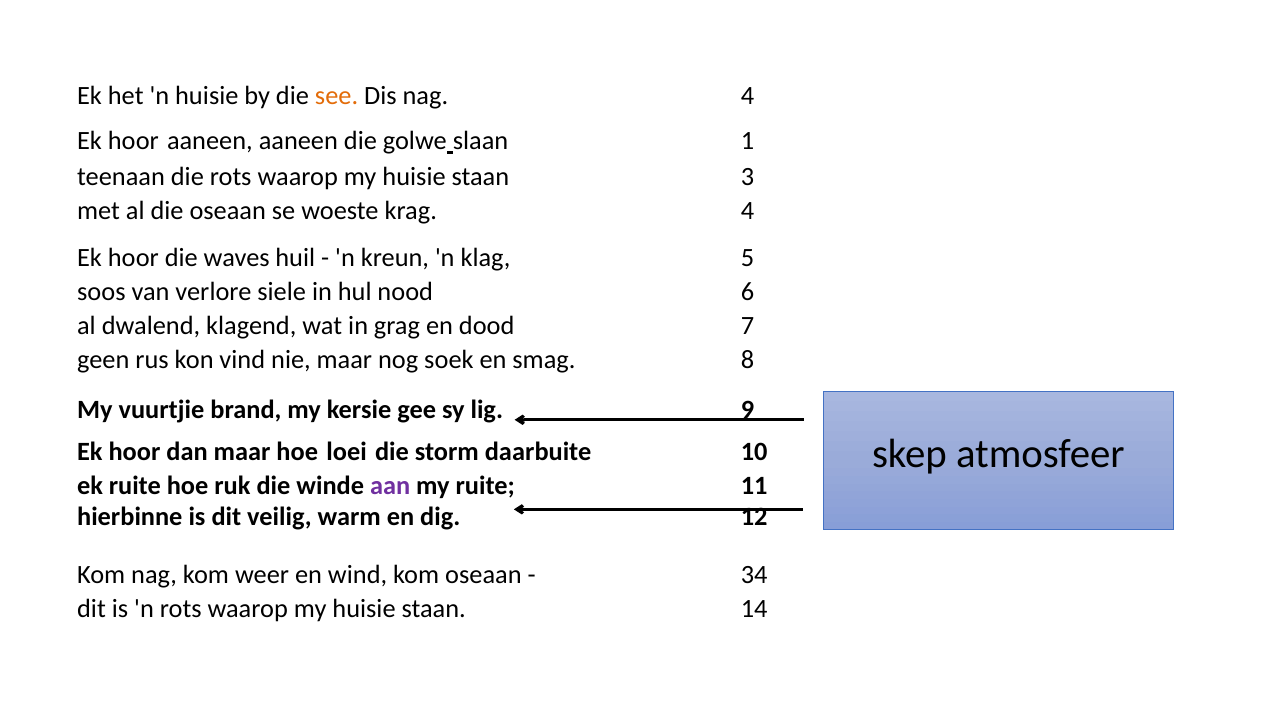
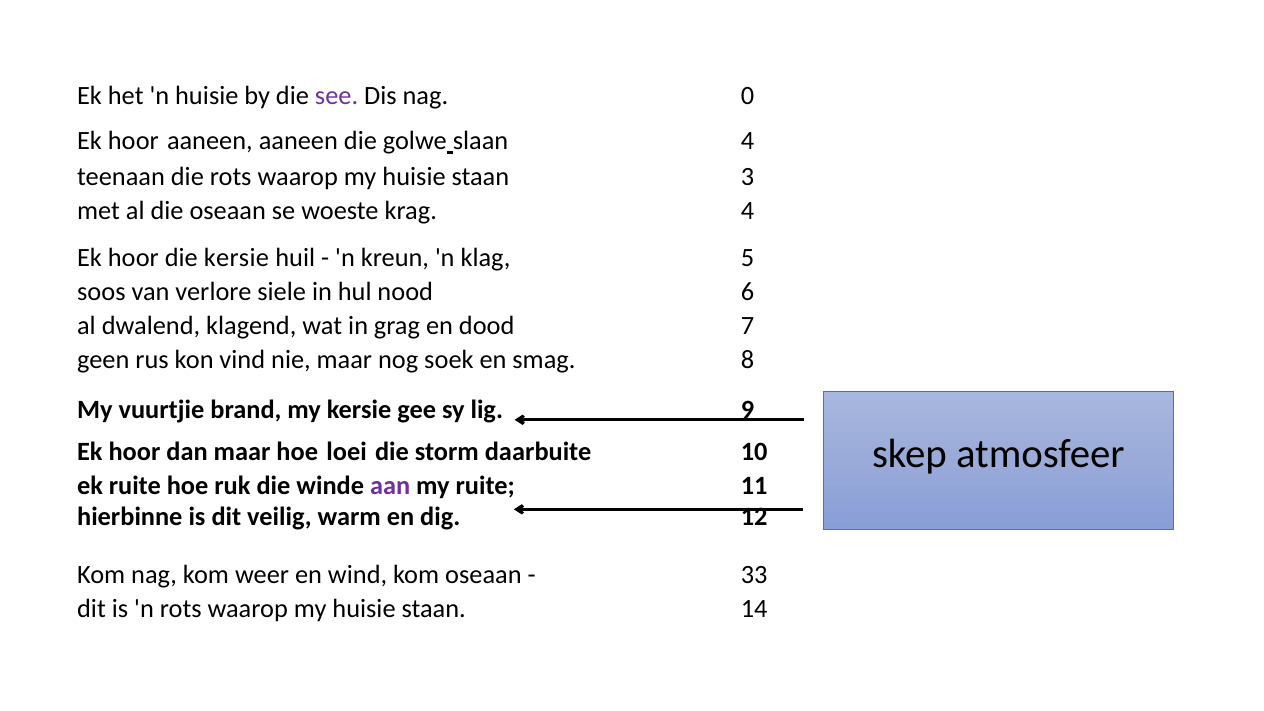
see colour: orange -> purple (337, 96)
nag 4: 4 -> 0 (747, 96)
slaan 1: 1 -> 4 (747, 141)
die waves: waves -> kersie (236, 258)
34: 34 -> 33 (754, 575)
